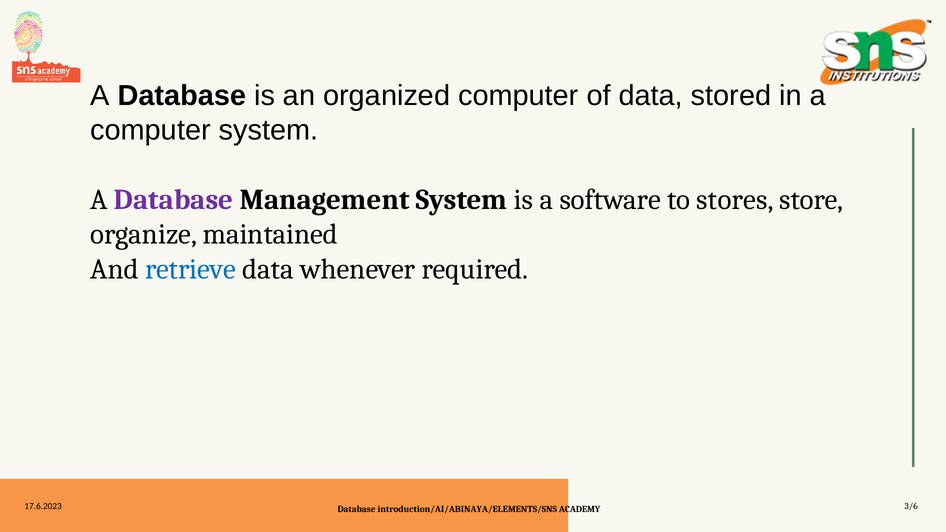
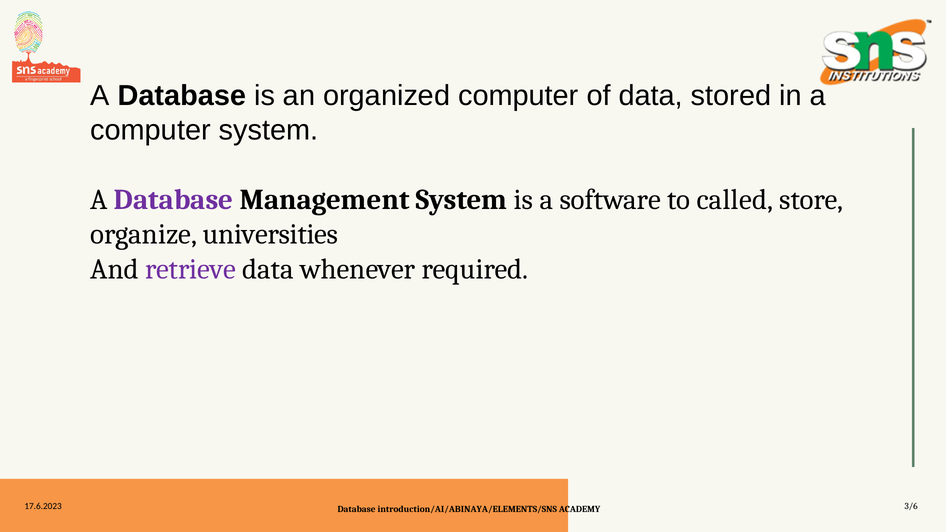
stores: stores -> called (735, 200)
maintained: maintained -> universities (270, 234)
retrieve colour: blue -> purple (191, 269)
